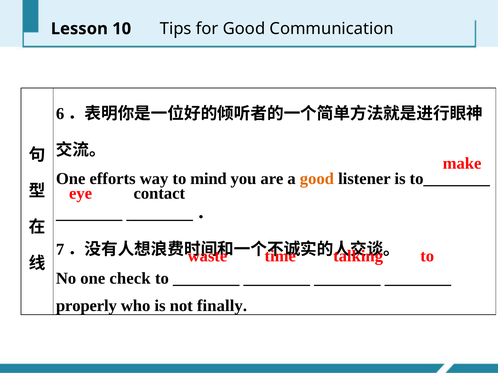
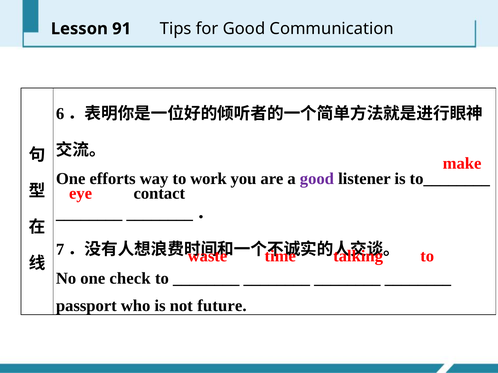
10: 10 -> 91 (122, 29)
mind: mind -> work (209, 179)
good colour: orange -> purple (317, 179)
properly: properly -> passport (86, 306)
finally: finally -> future (222, 306)
